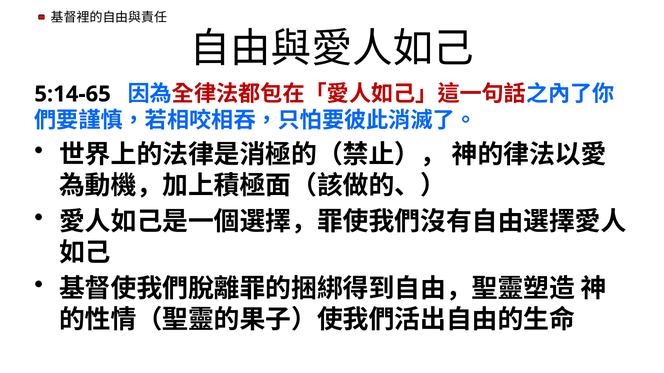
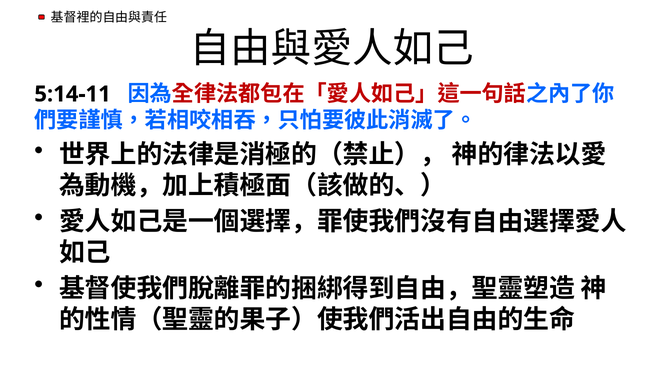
5:14-65: 5:14-65 -> 5:14-11 (73, 94)
